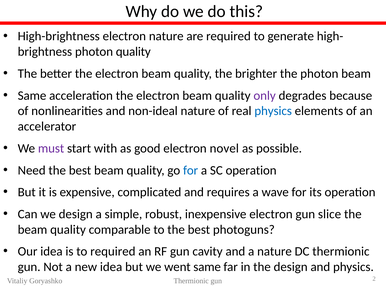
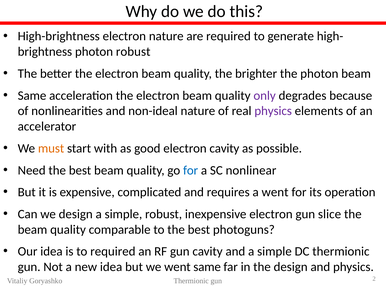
photon quality: quality -> robust (133, 52)
physics colour: blue -> purple (273, 111)
must colour: purple -> orange (51, 148)
electron novel: novel -> cavity (224, 148)
SC operation: operation -> nonlinear (251, 170)
a wave: wave -> went (275, 192)
and a nature: nature -> simple (274, 251)
